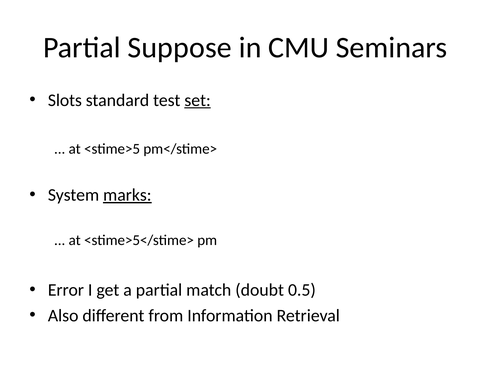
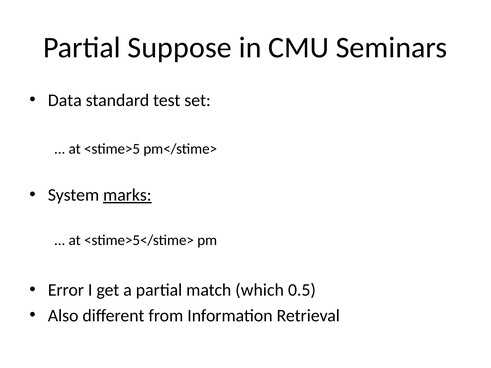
Slots: Slots -> Data (65, 100)
set underline: present -> none (198, 100)
doubt: doubt -> which (260, 290)
